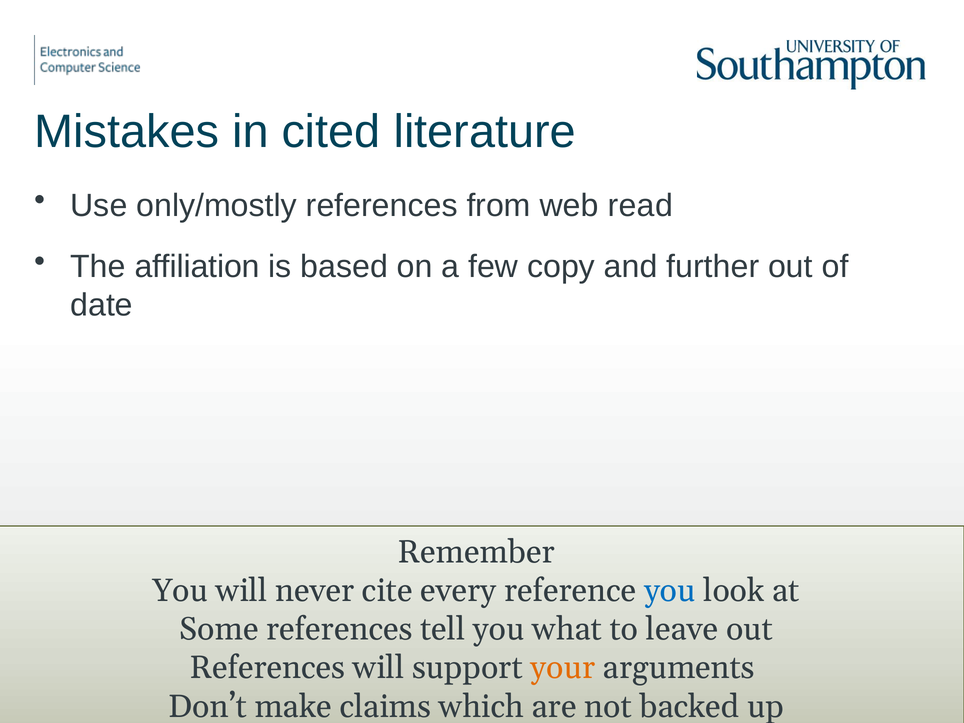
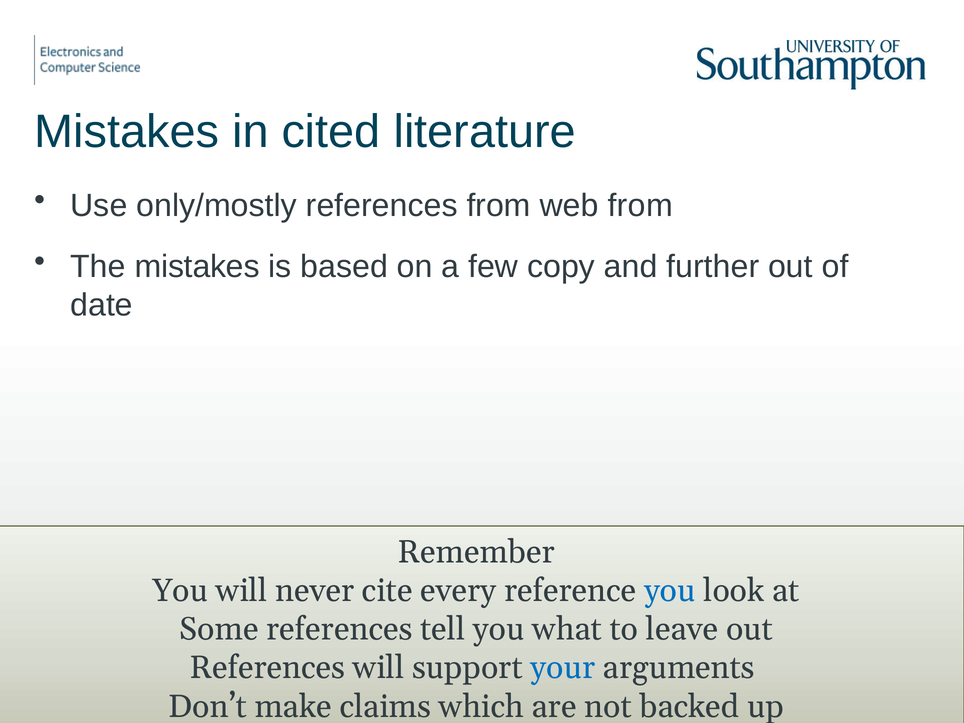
web read: read -> from (640, 206)
The affiliation: affiliation -> mistakes (197, 267)
your colour: orange -> blue (563, 668)
